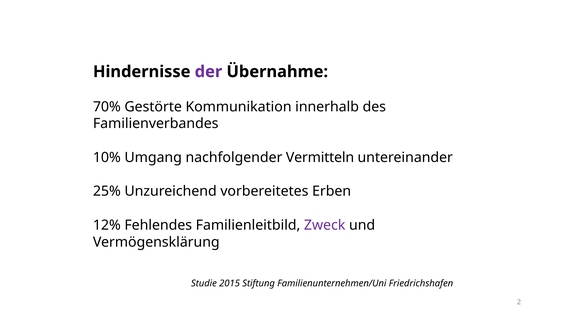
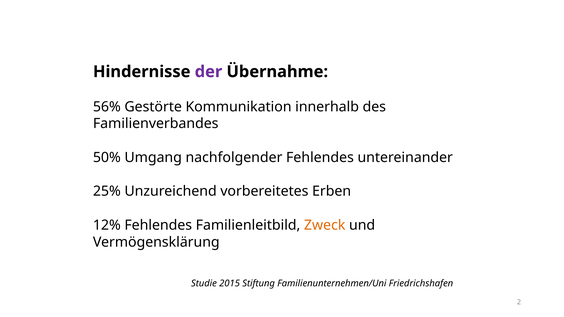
70%: 70% -> 56% (107, 107)
10%: 10% -> 50% (107, 158)
nachfolgender Vermitteln: Vermitteln -> Fehlendes (320, 158)
Zweck colour: purple -> orange (325, 225)
